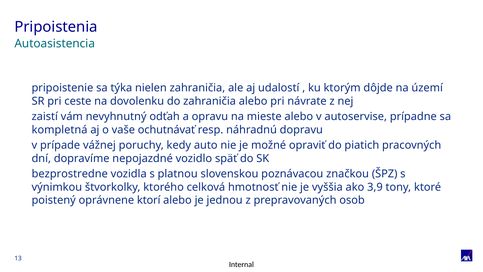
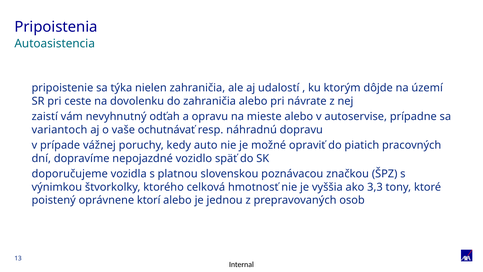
kompletná: kompletná -> variantoch (59, 130)
bezprostredne: bezprostredne -> doporučujeme (70, 174)
3,9: 3,9 -> 3,3 (375, 187)
